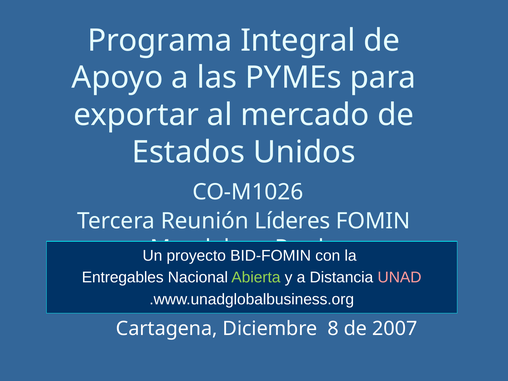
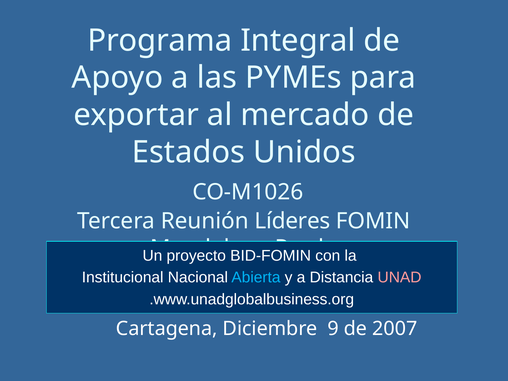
Entregables: Entregables -> Institucional (123, 277)
Abierta colour: light green -> light blue (256, 277)
8: 8 -> 9 (333, 329)
